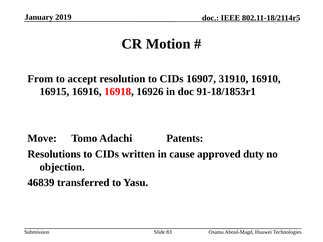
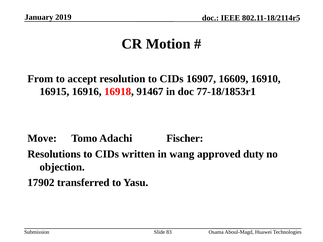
31910: 31910 -> 16609 (233, 79)
16926: 16926 -> 91467 (150, 92)
91-18/1853r1: 91-18/1853r1 -> 77-18/1853r1 (226, 92)
Patents: Patents -> Fischer (185, 139)
cause: cause -> wang (182, 154)
46839: 46839 -> 17902 (41, 183)
